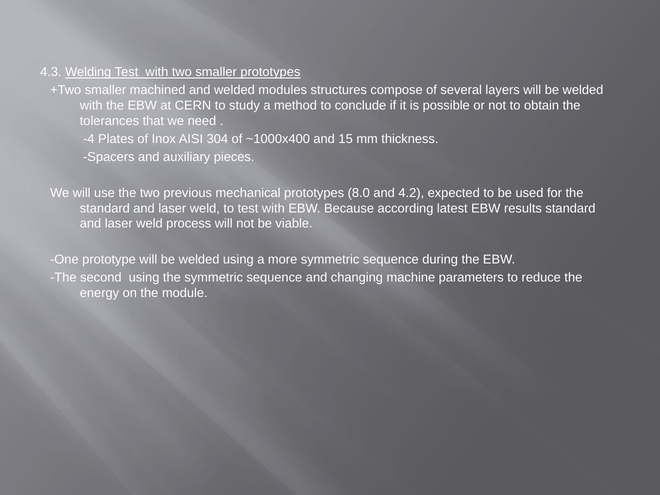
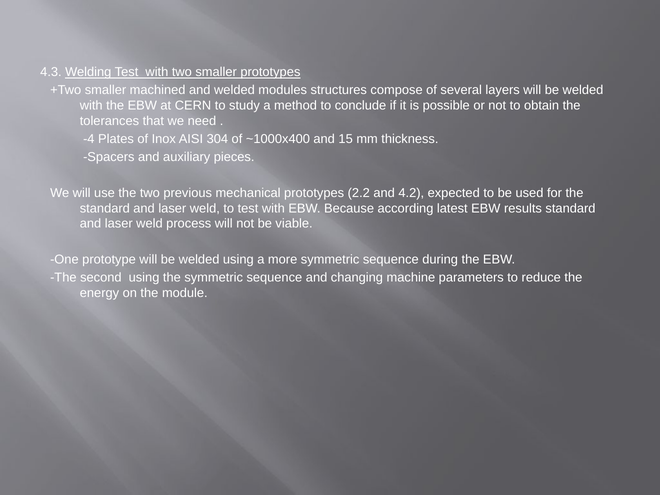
8.0: 8.0 -> 2.2 (359, 193)
